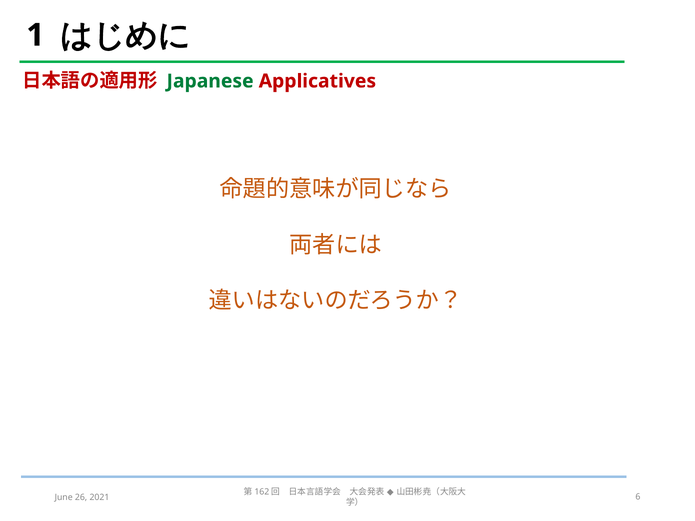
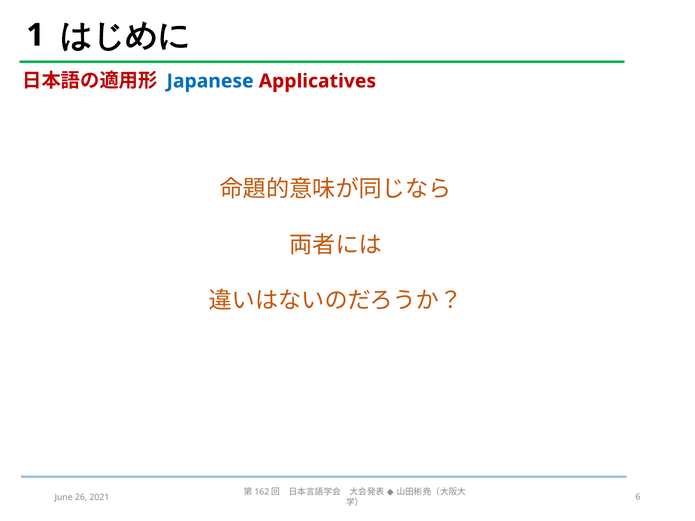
Japanese colour: green -> blue (210, 81)
